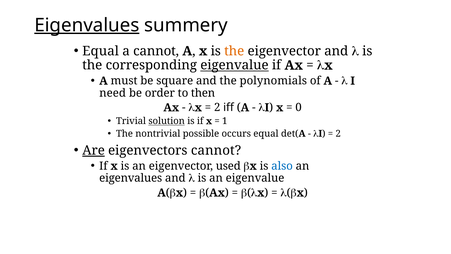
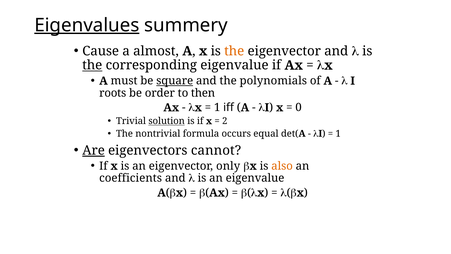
Equal: Equal -> Cause (101, 51)
a cannot: cannot -> almost (156, 51)
the underline: none -> present (92, 65)
eigenvalue underline: present -> none (234, 65)
square underline: none -> present (175, 81)
need: need -> roots (113, 93)
2: 2 -> 1 (217, 107)
1: 1 -> 2 (225, 121)
possible: possible -> formula (201, 133)
2: 2 -> 1 (338, 133)
used: used -> only (228, 166)
also colour: blue -> orange (282, 166)
eigenvalues: eigenvalues -> coefficients (131, 178)
